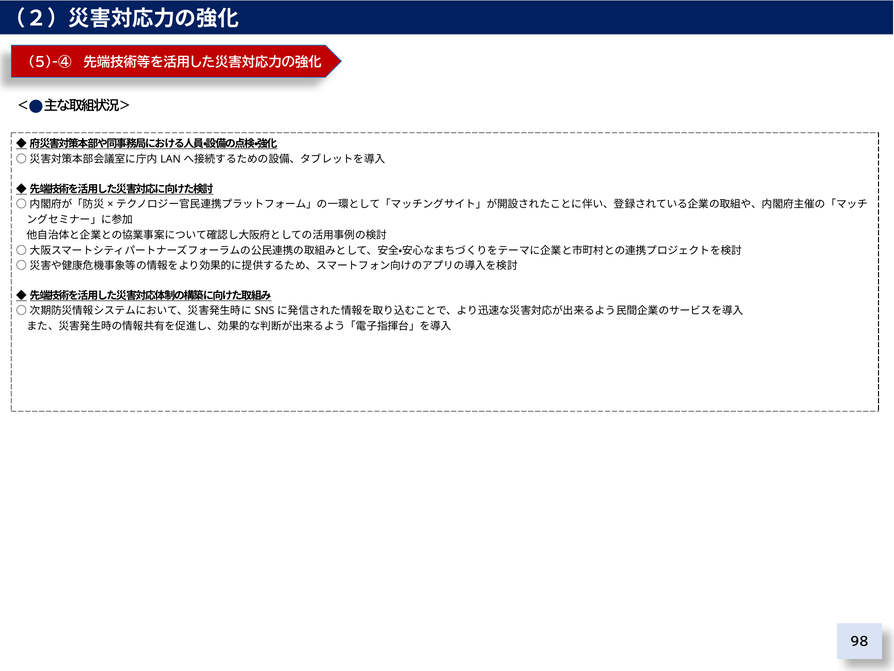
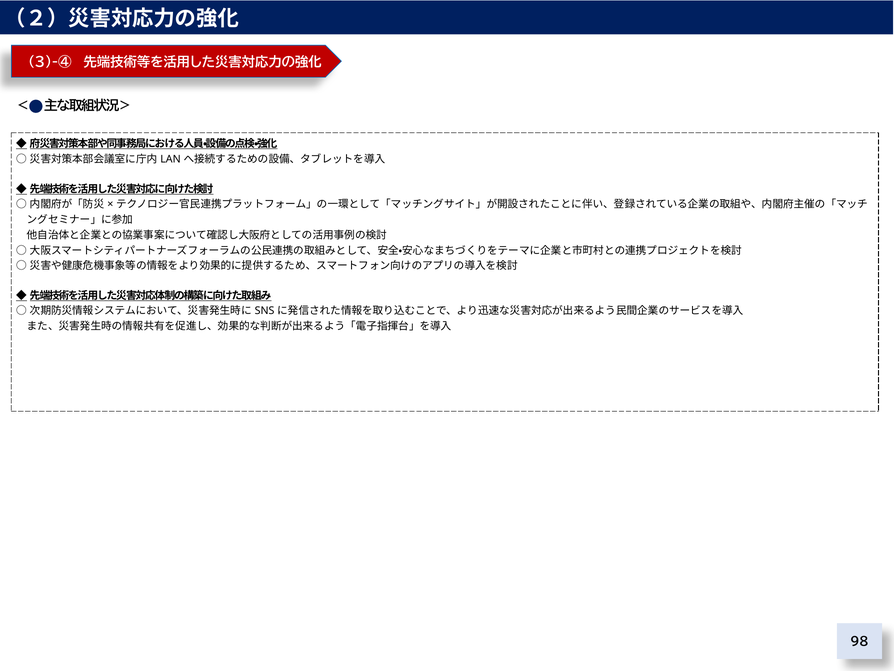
5)-④: 5)-④ -> 3)-④ (50, 62)
